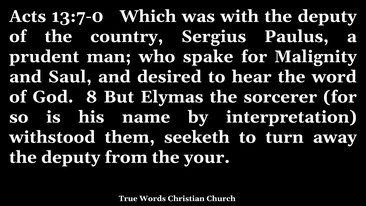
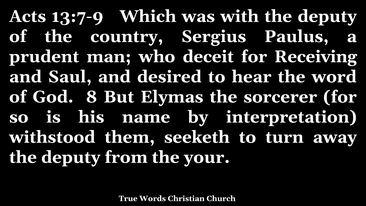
13:7-0: 13:7-0 -> 13:7-9 (77, 16)
spake: spake -> deceit (208, 57)
Malignity: Malignity -> Receiving (316, 57)
